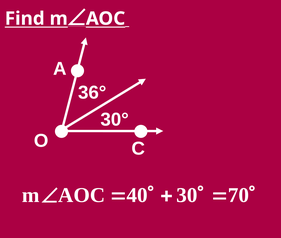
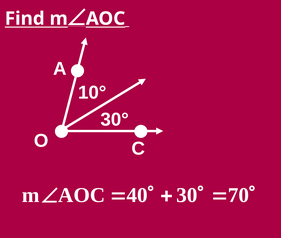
36°: 36° -> 10° (92, 93)
